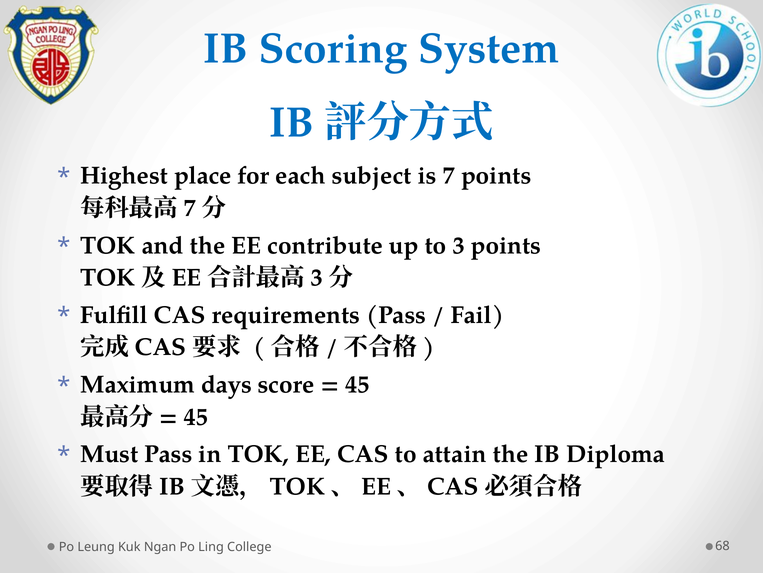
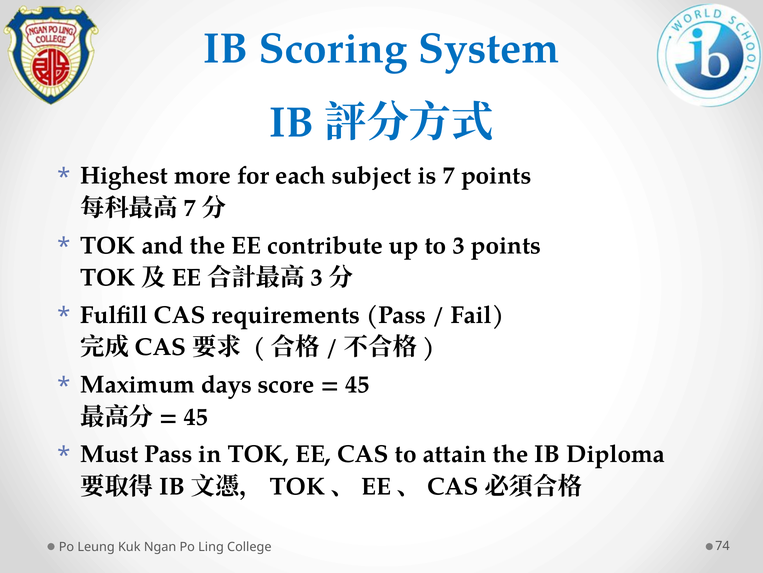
place: place -> more (203, 176)
68: 68 -> 74 (722, 545)
